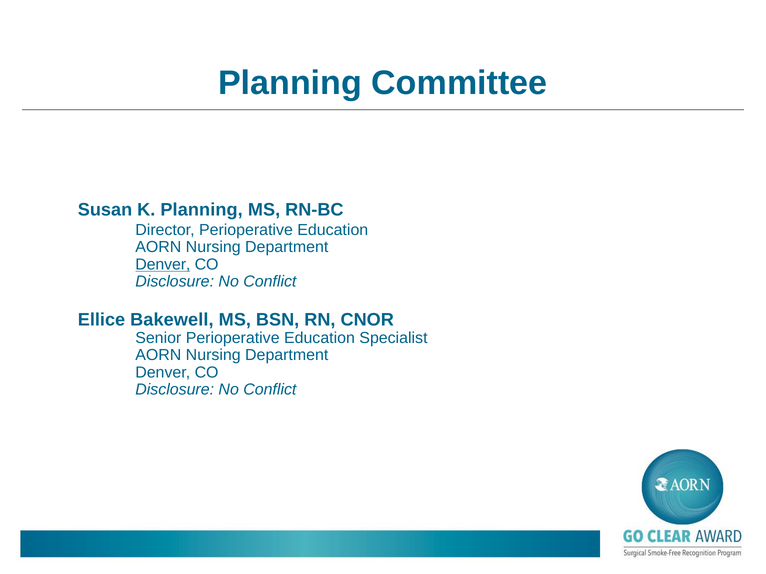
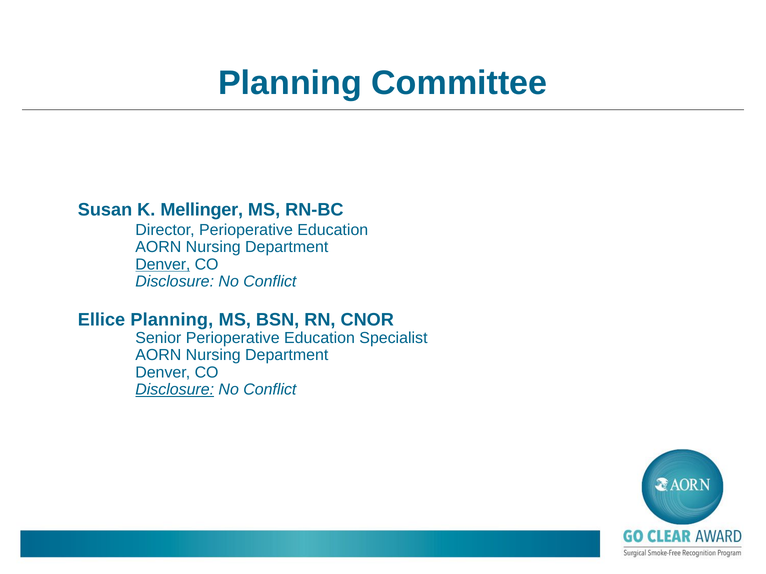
K Planning: Planning -> Mellinger (202, 210)
Ellice Bakewell: Bakewell -> Planning (172, 320)
Disclosure underline: none -> present (175, 390)
